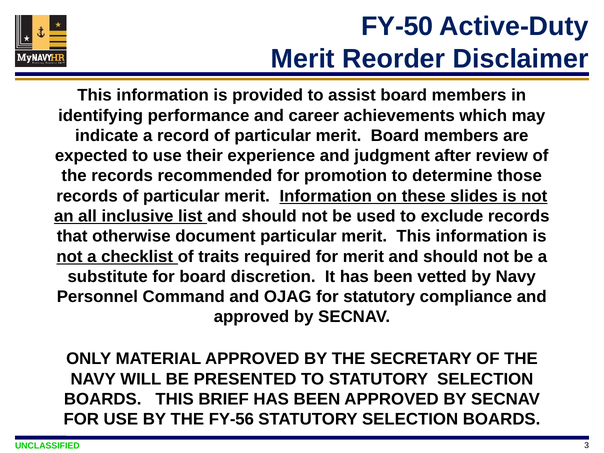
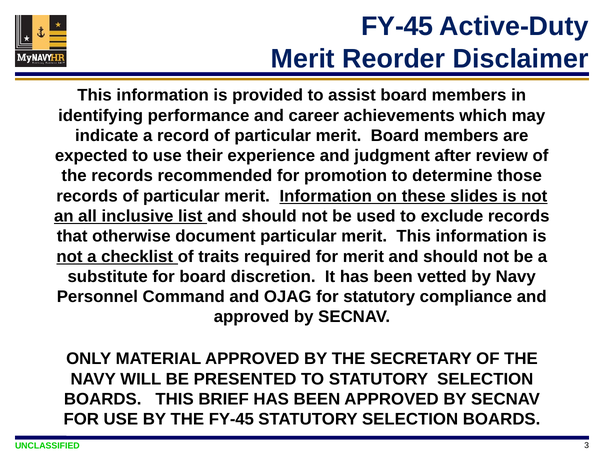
FY-50: FY-50 -> FY-45 (397, 27)
THE FY-56: FY-56 -> FY-45 (231, 419)
